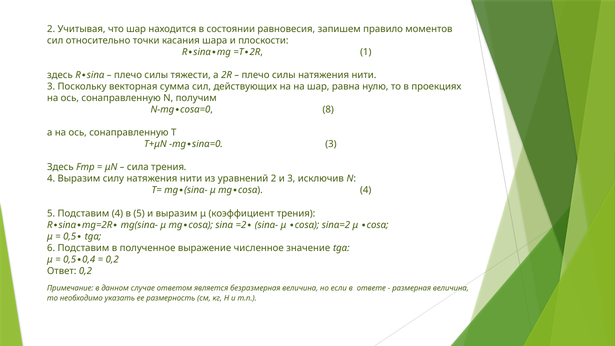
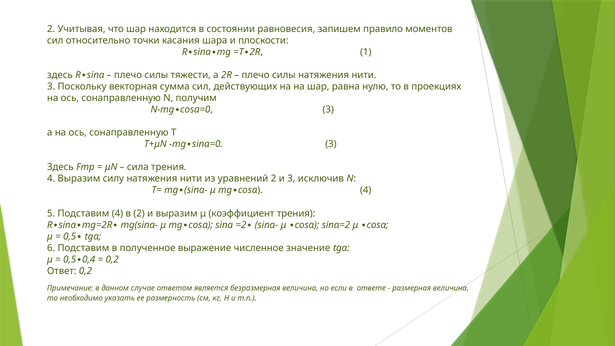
8: 8 -> 3 (328, 110)
в 5: 5 -> 2 (139, 213)
